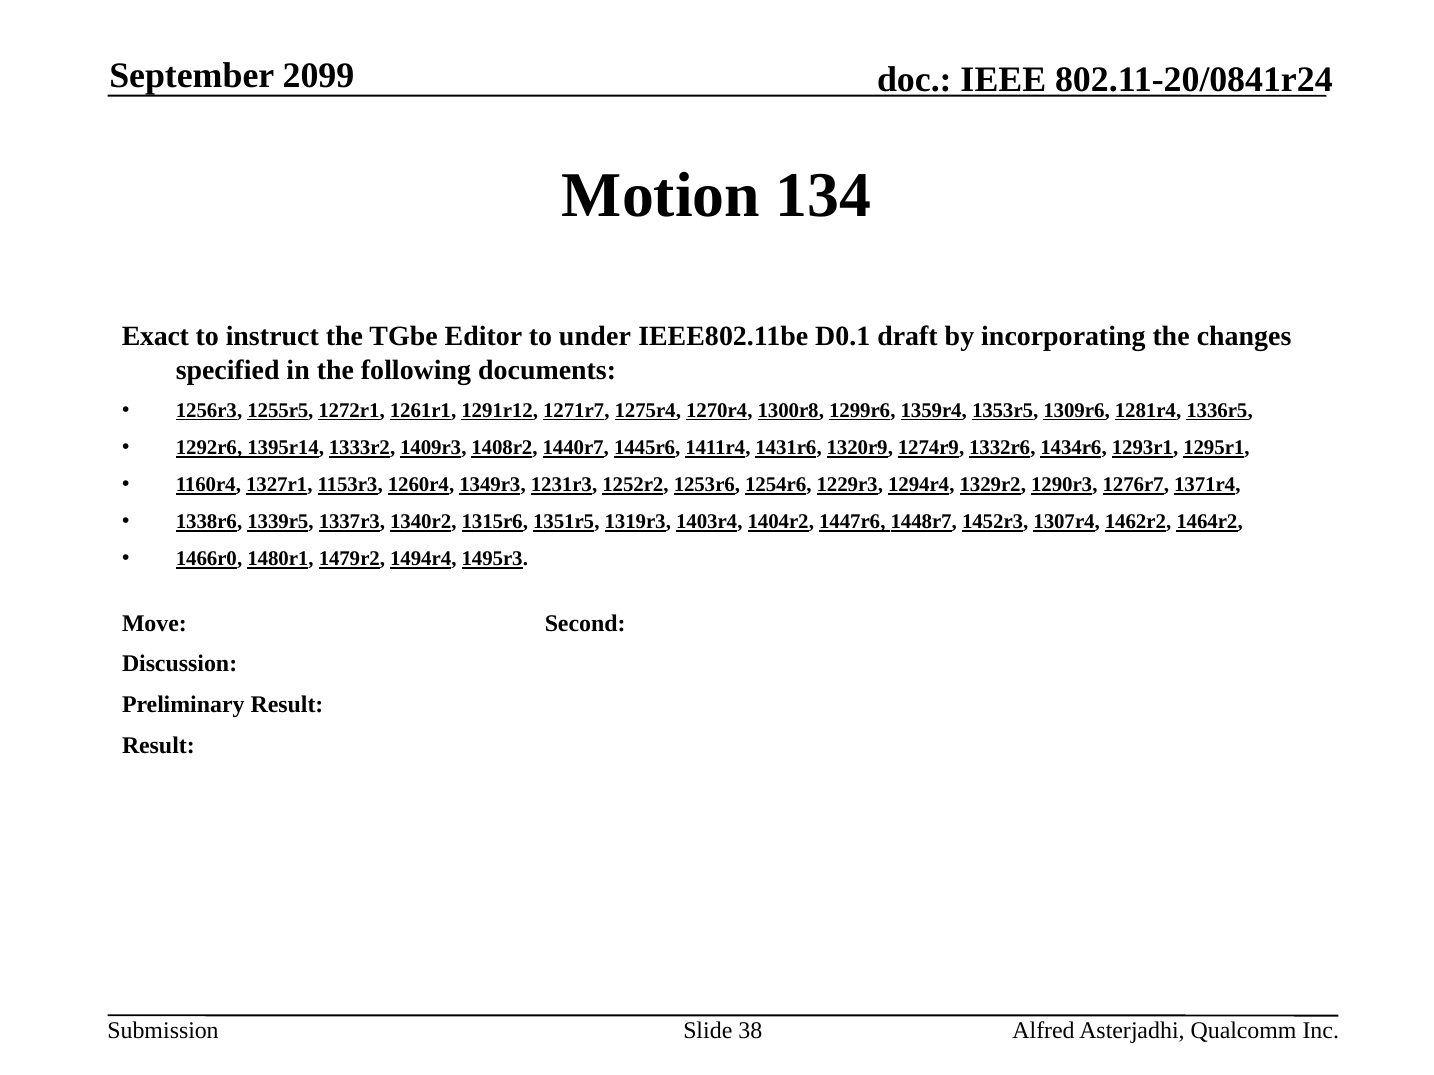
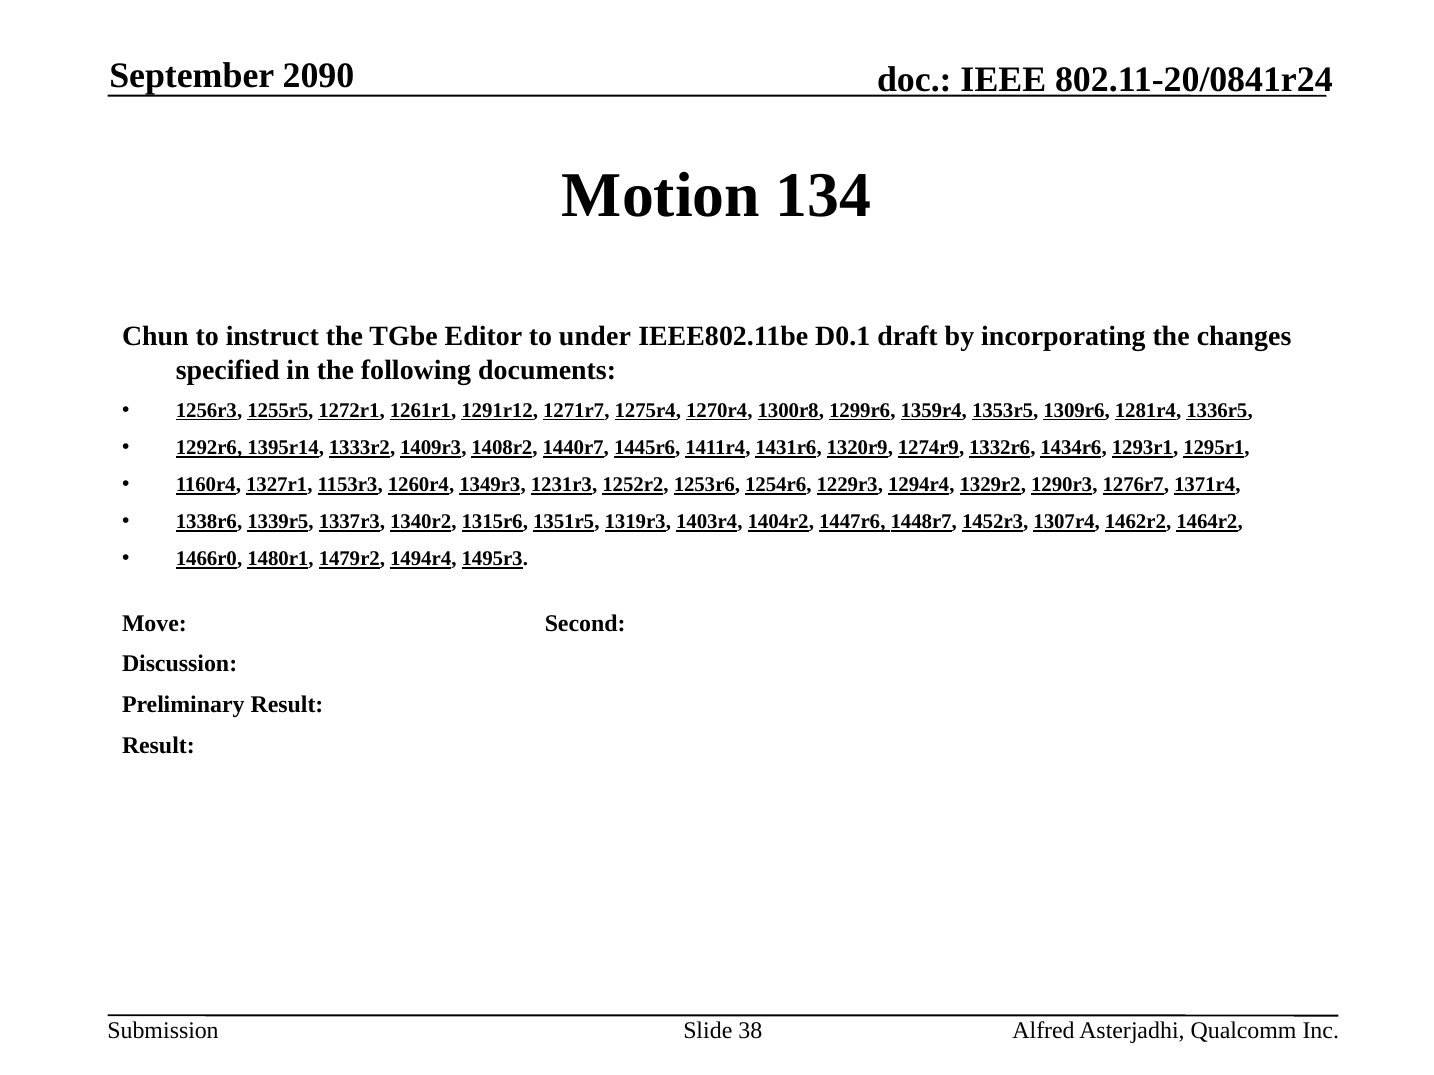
2099: 2099 -> 2090 (318, 76)
Exact: Exact -> Chun (155, 337)
